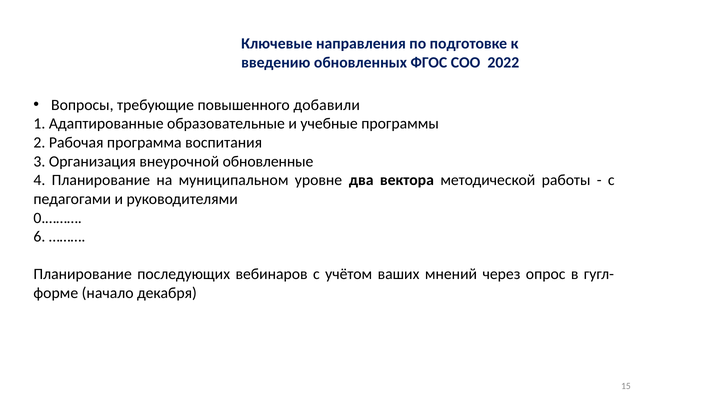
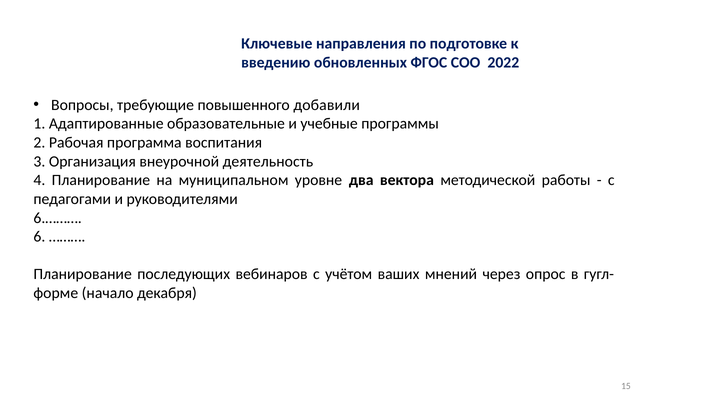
обновленные: обновленные -> деятельность (268, 161)
0.………: 0.……… -> 6.……… (58, 218)
